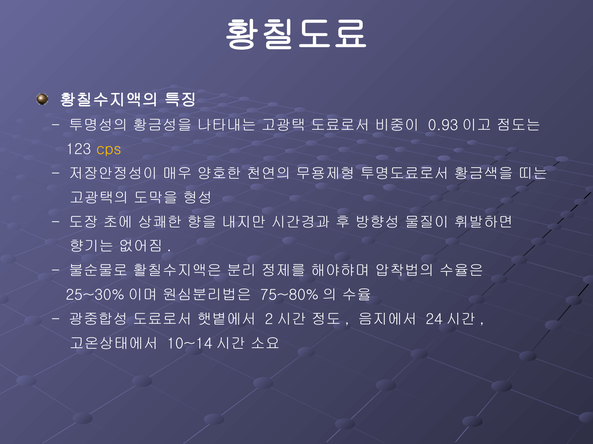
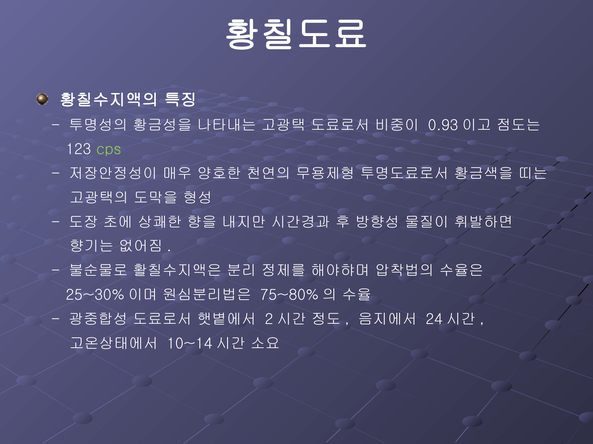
cps colour: yellow -> light green (109, 150)
